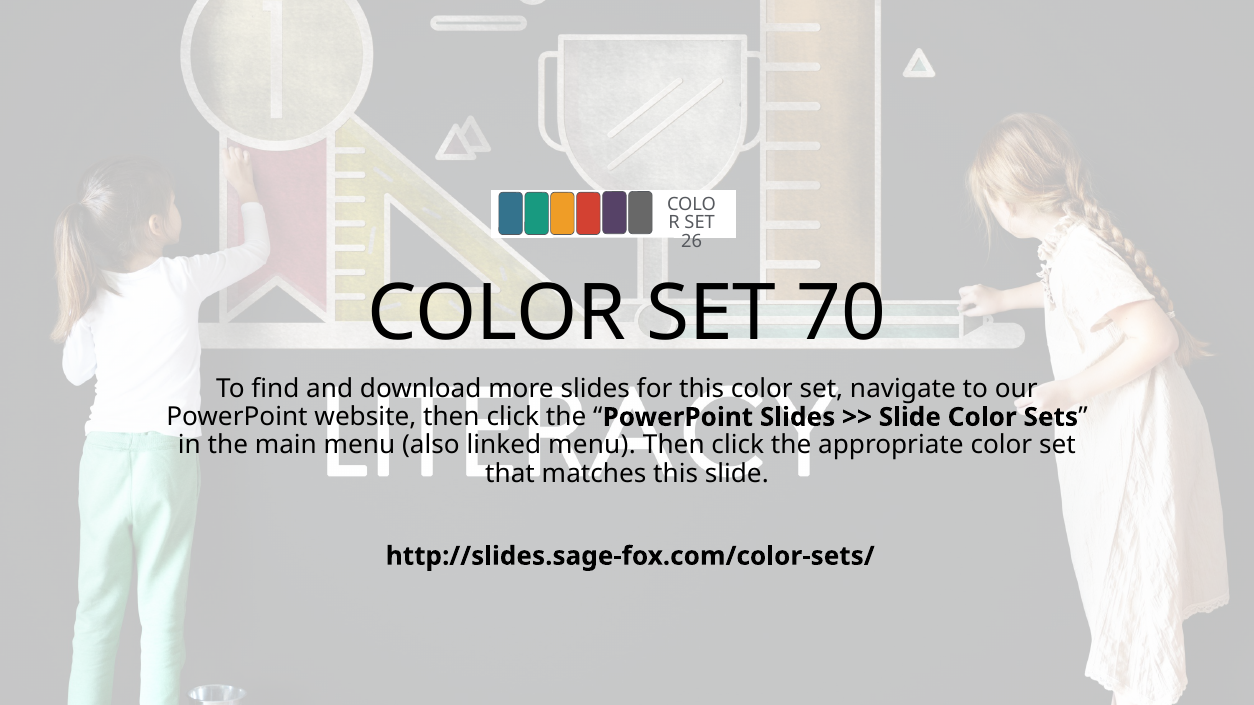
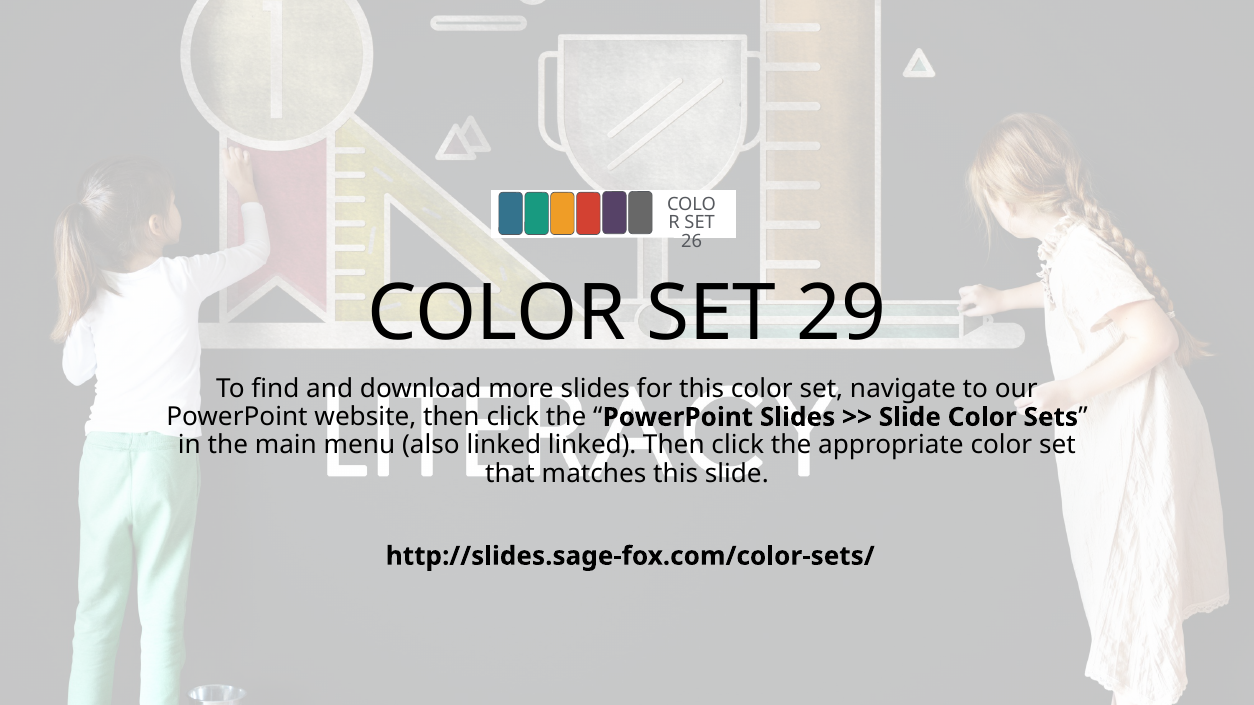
70: 70 -> 29 (842, 313)
linked menu: menu -> linked (592, 446)
